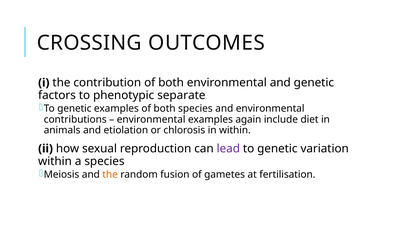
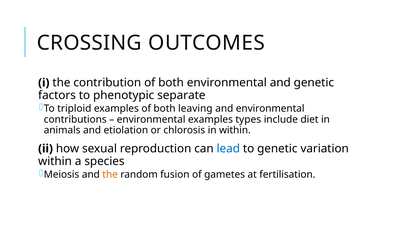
genetic: genetic -> triploid (74, 109)
both species: species -> leaving (195, 109)
again: again -> types (248, 119)
lead colour: purple -> blue (228, 149)
